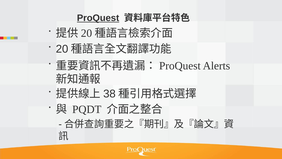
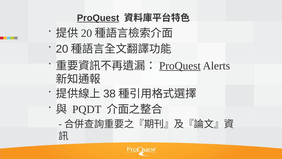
ProQuest underline: none -> present (180, 66)
